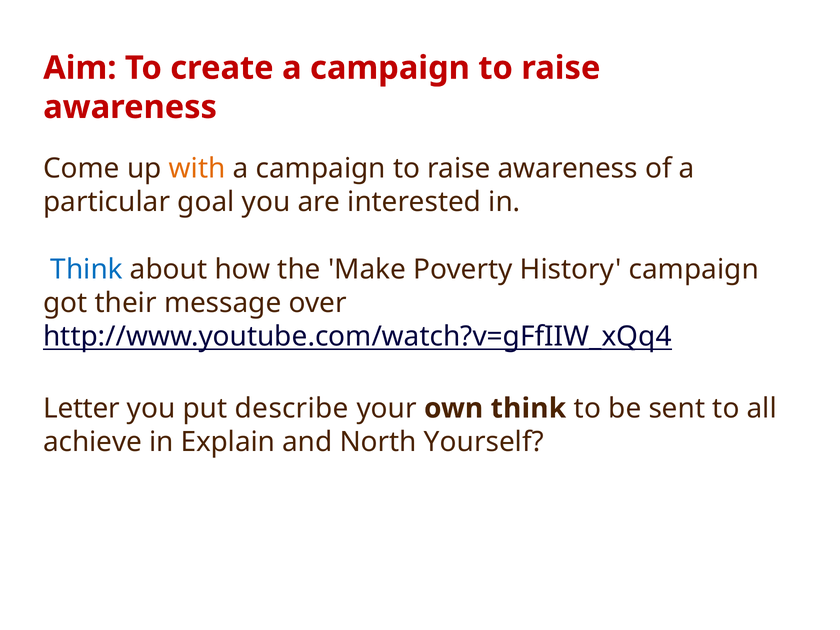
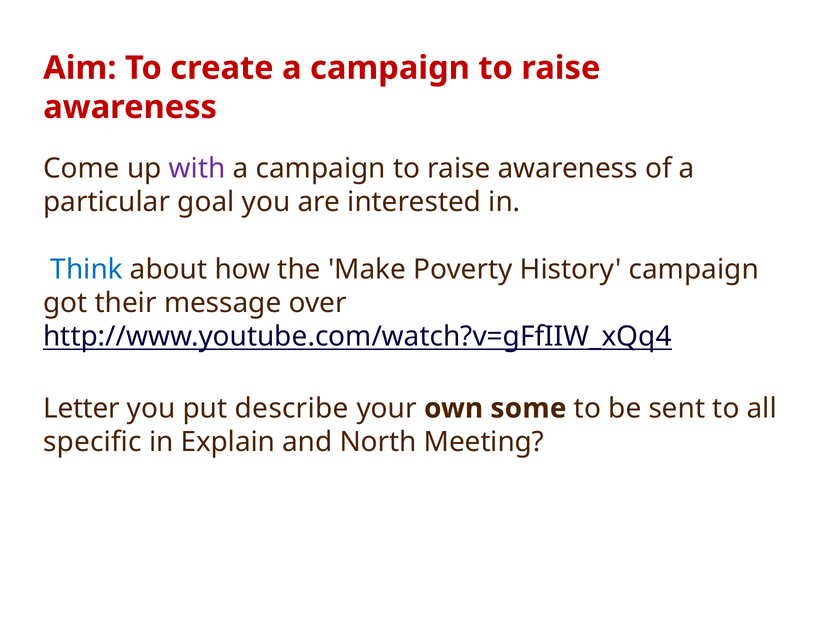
with colour: orange -> purple (197, 169)
own think: think -> some (528, 408)
achieve: achieve -> specific (92, 442)
Yourself: Yourself -> Meeting (484, 442)
